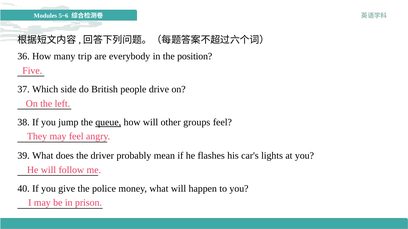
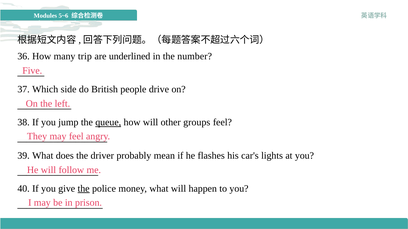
everybody: everybody -> underlined (130, 56)
position: position -> number (195, 56)
the underline: none -> present (84, 189)
